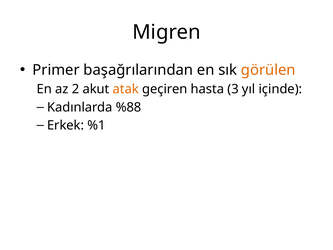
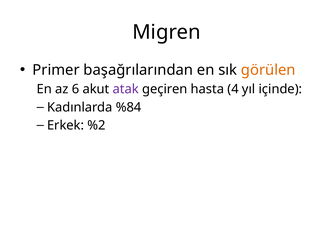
2: 2 -> 6 (76, 89)
atak colour: orange -> purple (126, 89)
3: 3 -> 4 (233, 89)
%88: %88 -> %84 (129, 107)
%1: %1 -> %2 (97, 125)
